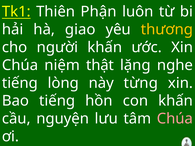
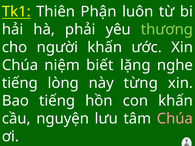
giao: giao -> phải (80, 29)
thương colour: yellow -> light green (167, 29)
thật: thật -> biết (100, 65)
